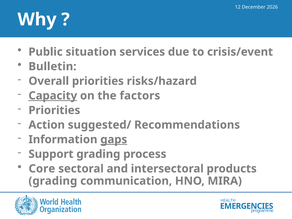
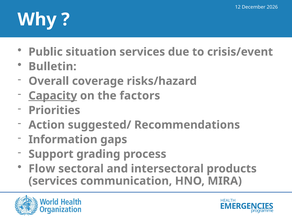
Overall priorities: priorities -> coverage (98, 81)
gaps underline: present -> none (114, 139)
Core: Core -> Flow (42, 169)
grading: grading -> services (53, 181)
